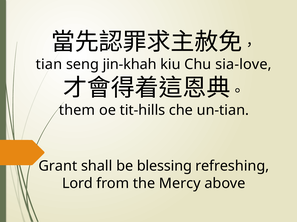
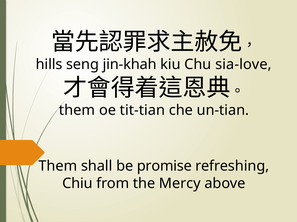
tian: tian -> hills (49, 65)
tit-hills: tit-hills -> tit-tian (142, 111)
Grant: Grant -> Them (58, 167)
blessing: blessing -> promise (164, 167)
Lord: Lord -> Chiu (77, 184)
